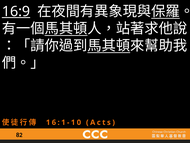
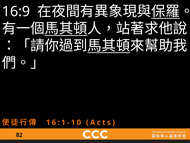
16:9 underline: present -> none (16, 11)
